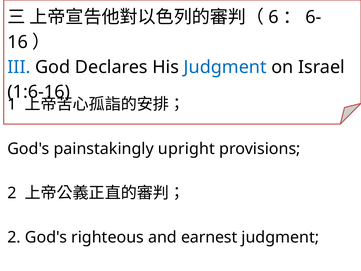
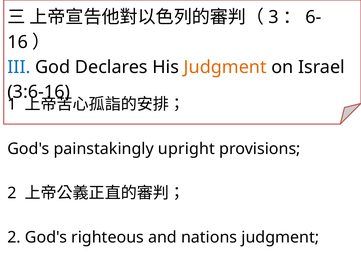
6: 6 -> 3 (274, 17)
Judgment colour: blue -> orange (225, 67)
1:6-16: 1:6-16 -> 3:6-16 (39, 92)
earnest: earnest -> nations (209, 237)
